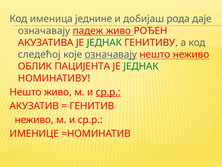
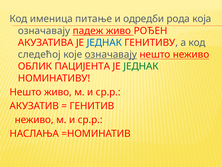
једнине: једнине -> питање (94, 19)
добијаш: добијаш -> одредби (144, 19)
даје: даје -> која (202, 19)
ЈЕДНАК colour: green -> blue (104, 42)
ср.р underline: present -> none (108, 92)
ИМЕНИЦЕ: ИМЕНИЦЕ -> НАСЛАЊА (34, 133)
